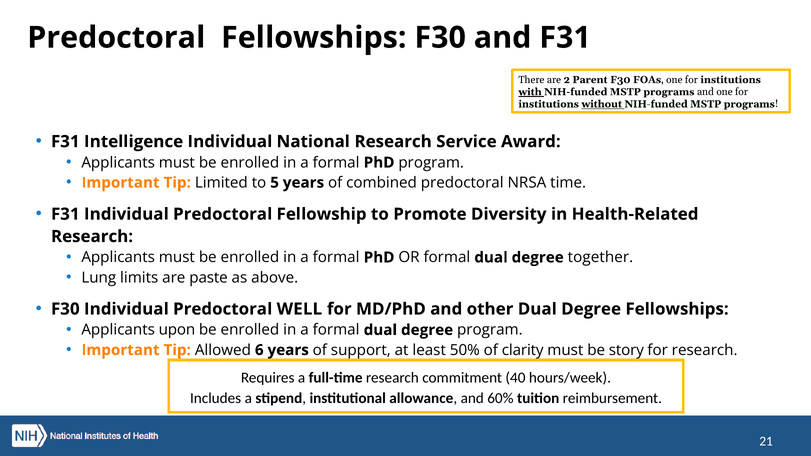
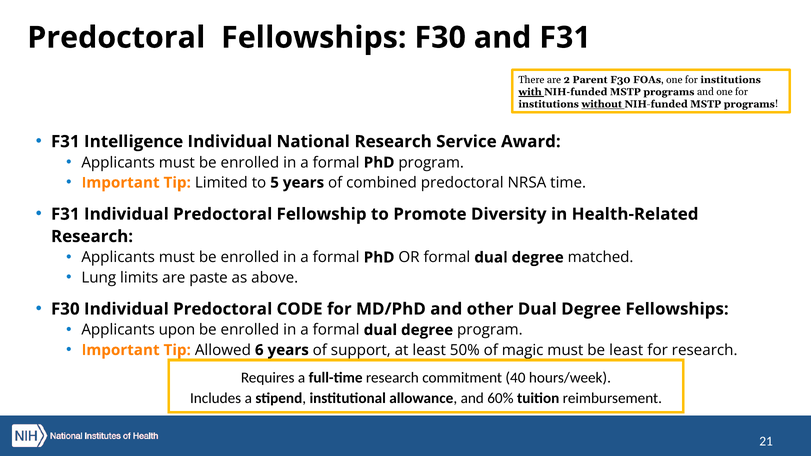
together: together -> matched (601, 258)
WELL: WELL -> CODE (300, 309)
clarity: clarity -> magic (523, 350)
be story: story -> least (626, 350)
